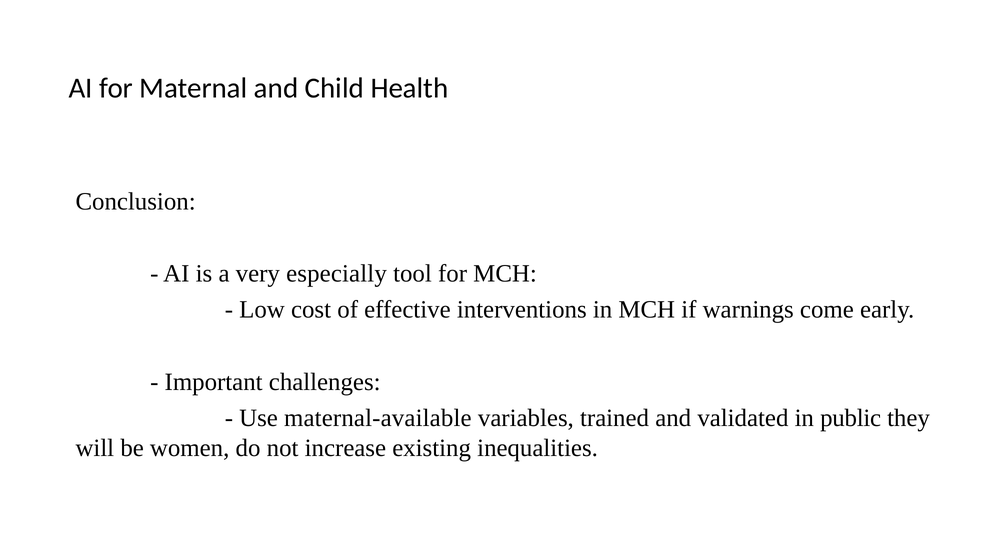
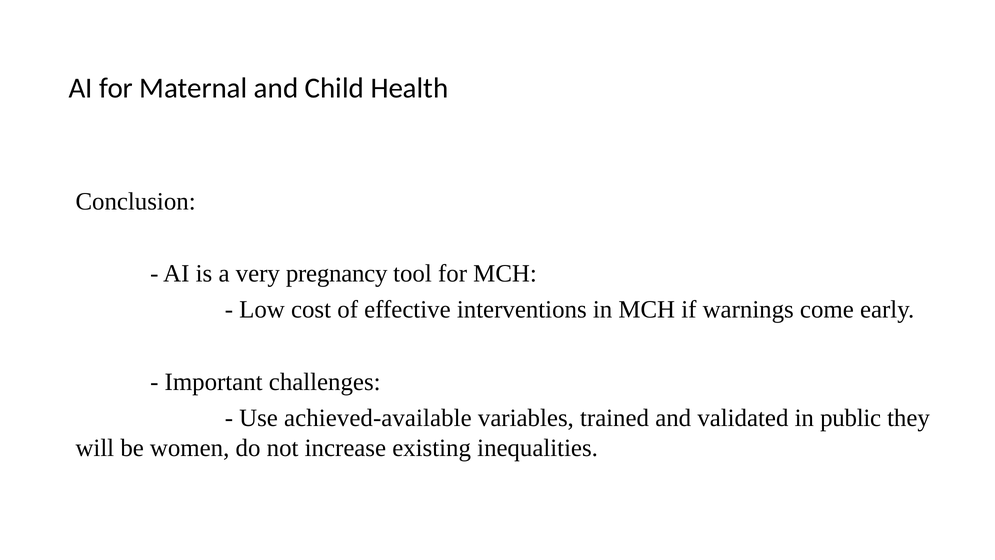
especially: especially -> pregnancy (337, 273)
maternal-available: maternal-available -> achieved-available (378, 418)
